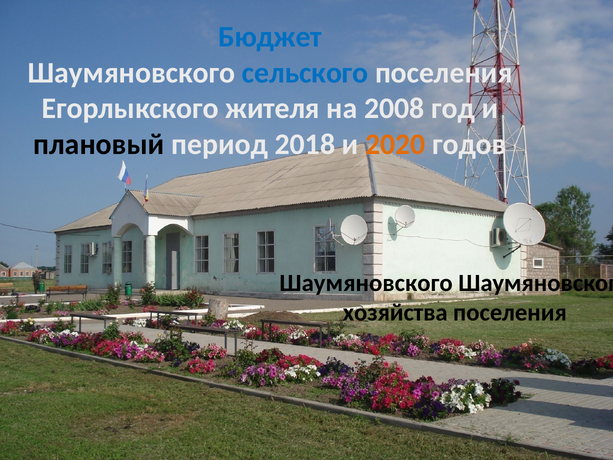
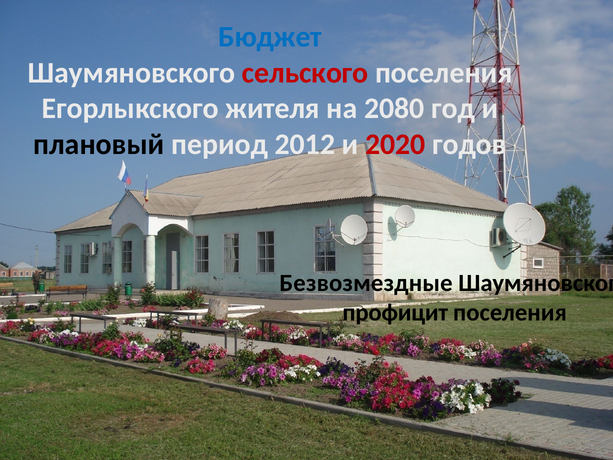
сельского colour: blue -> red (305, 73)
2008: 2008 -> 2080 (394, 109)
2018: 2018 -> 2012 (305, 144)
2020 colour: orange -> red (395, 144)
Шаумяновского: Шаумяновского -> Безвозмездные (366, 283)
хозяйства: хозяйства -> профицит (395, 313)
